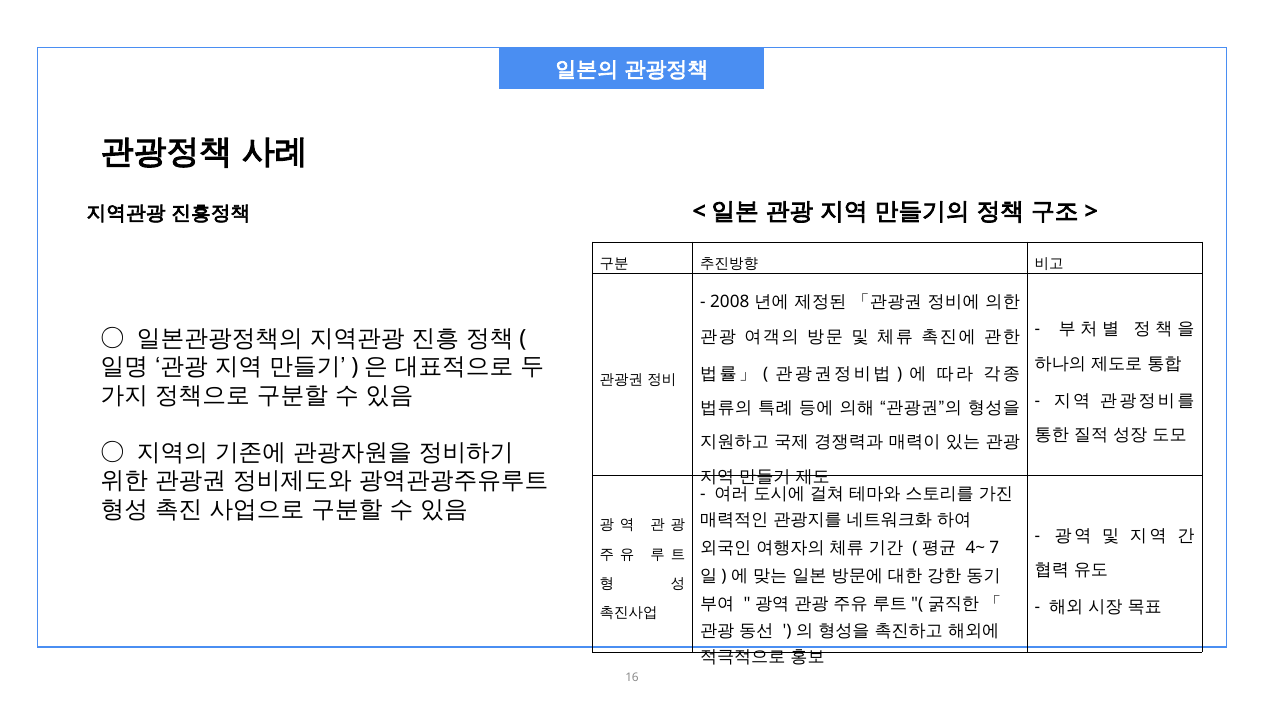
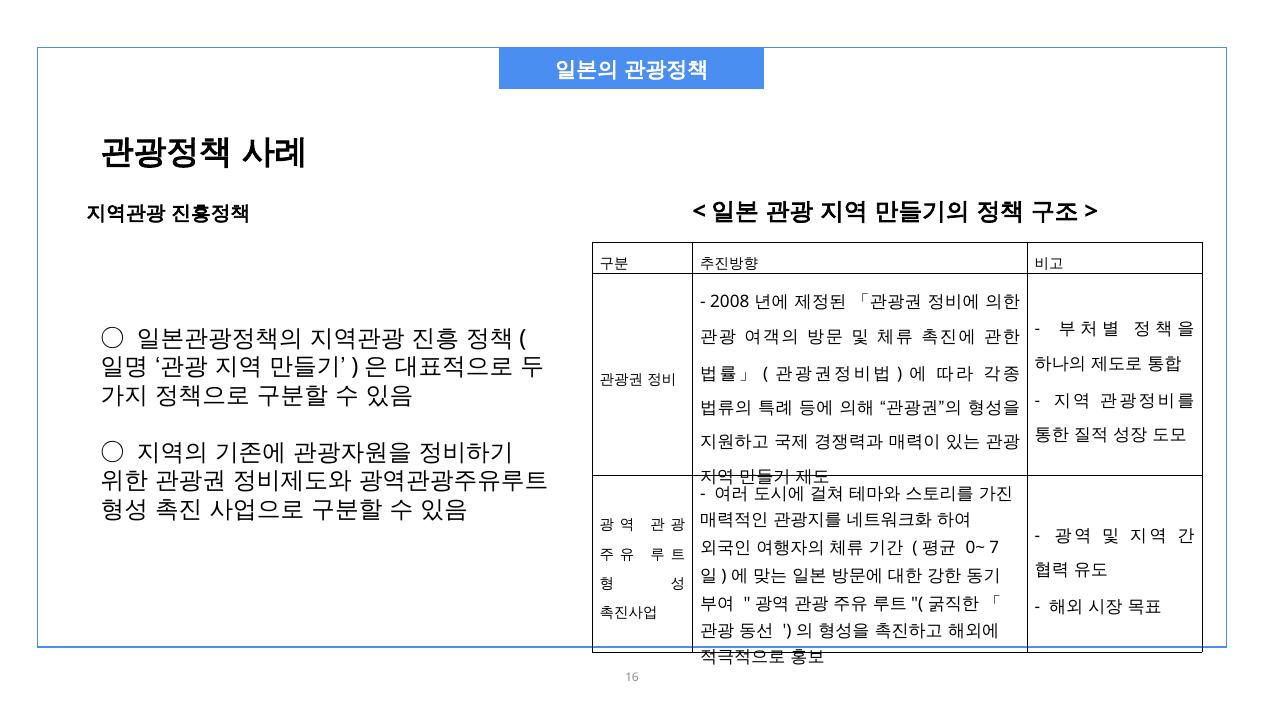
4~: 4~ -> 0~ (975, 548)
